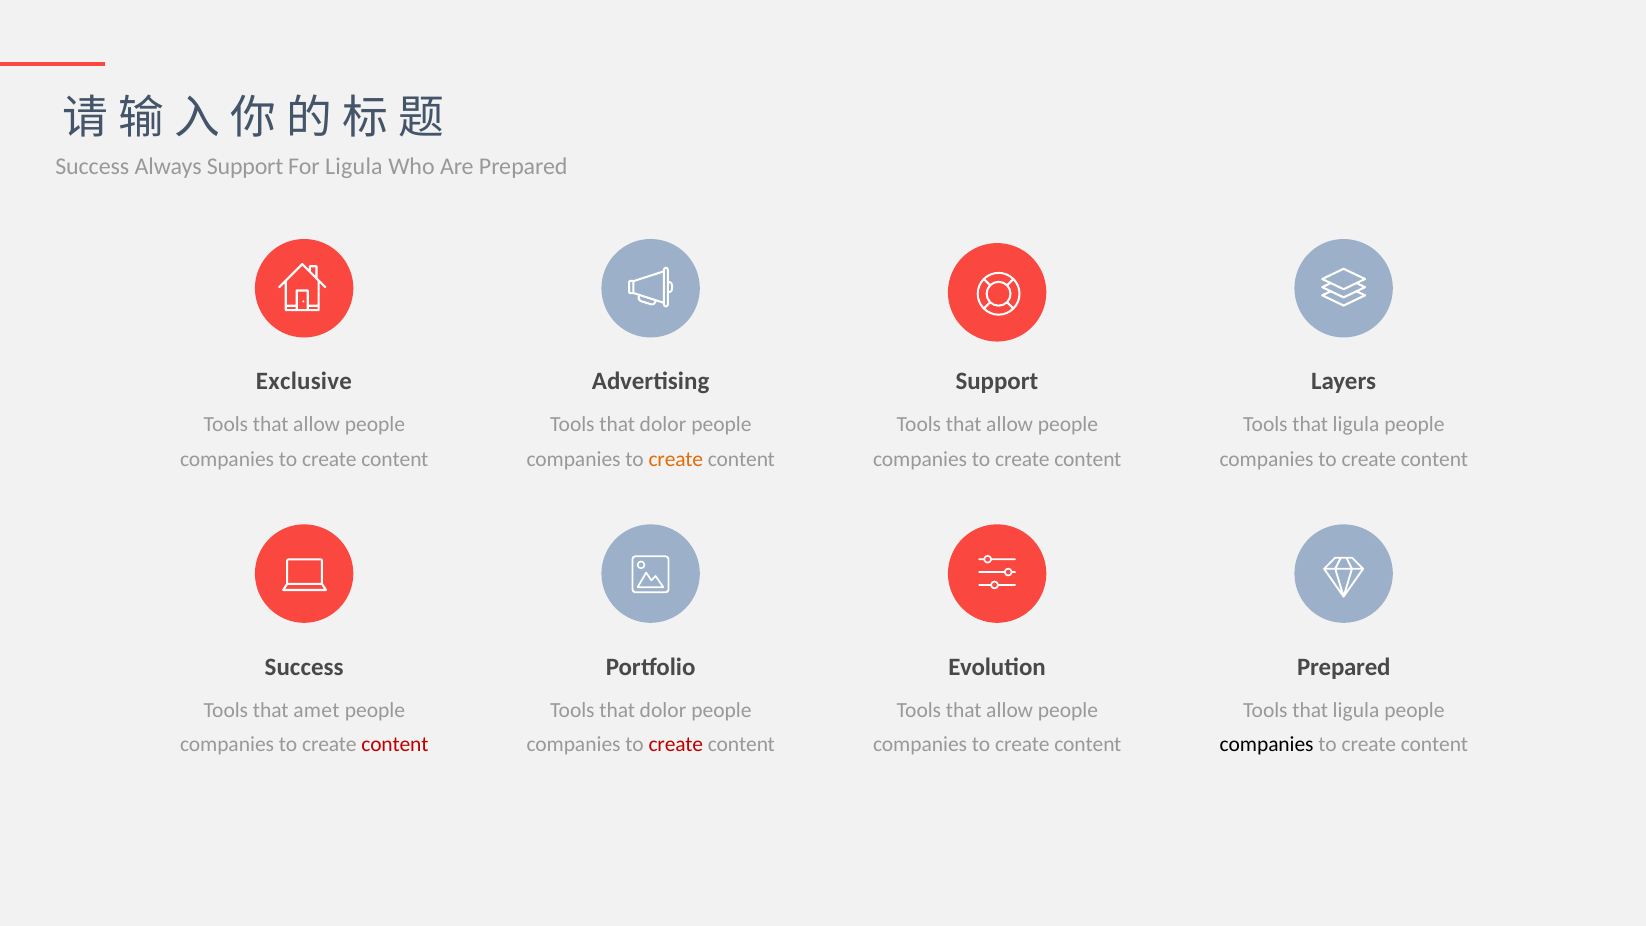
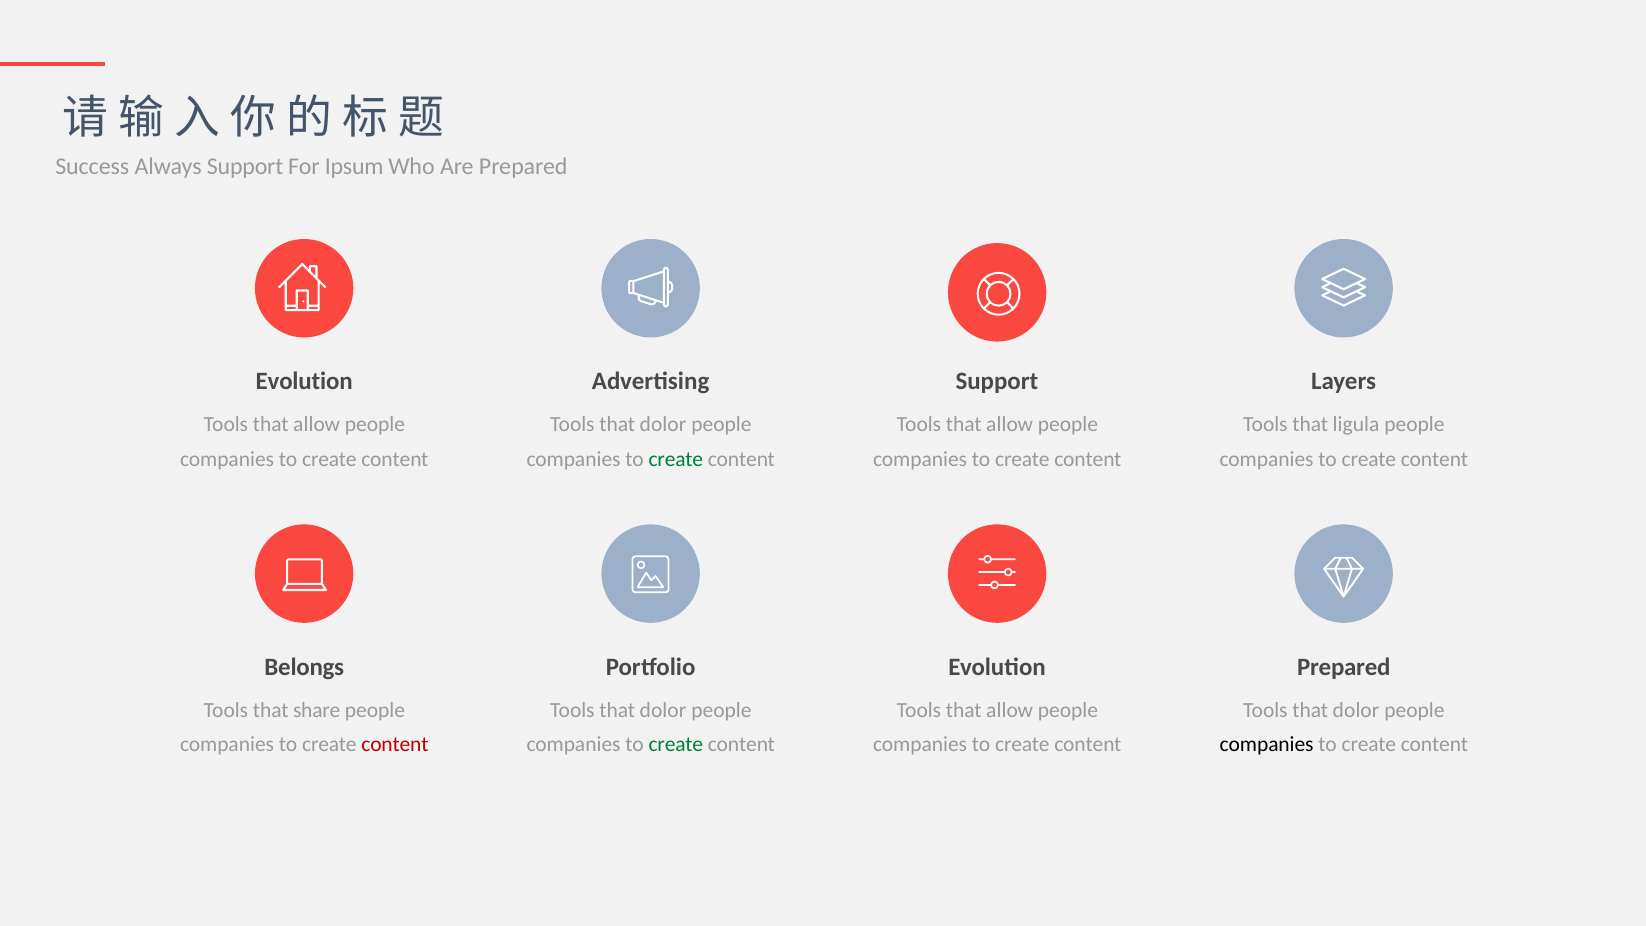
For Ligula: Ligula -> Ipsum (354, 166)
Exclusive: Exclusive -> Evolution (304, 382)
create colour: orange -> green (676, 459)
Success: Success -> Belongs (304, 667)
amet: amet -> share (317, 710)
ligula: ligula -> dolor (1356, 710)
create colour: red -> green (676, 744)
